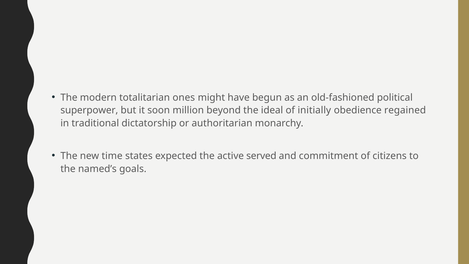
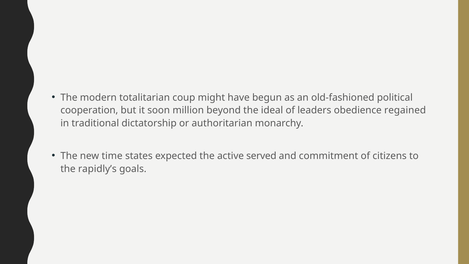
ones: ones -> coup (184, 97)
superpower: superpower -> cooperation (89, 110)
initially: initially -> leaders (314, 110)
named’s: named’s -> rapidly’s (97, 169)
